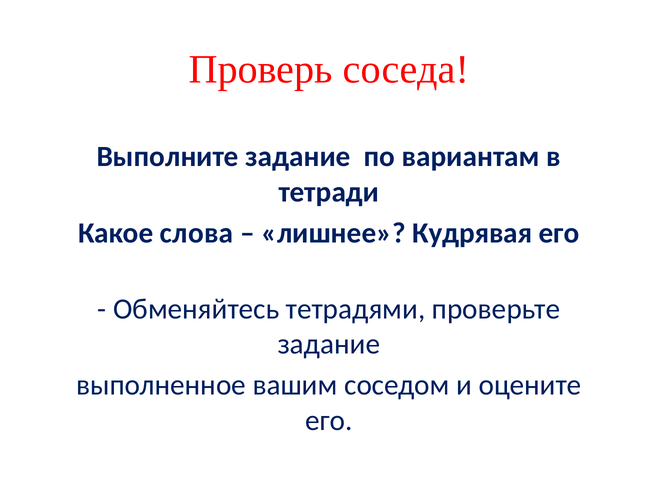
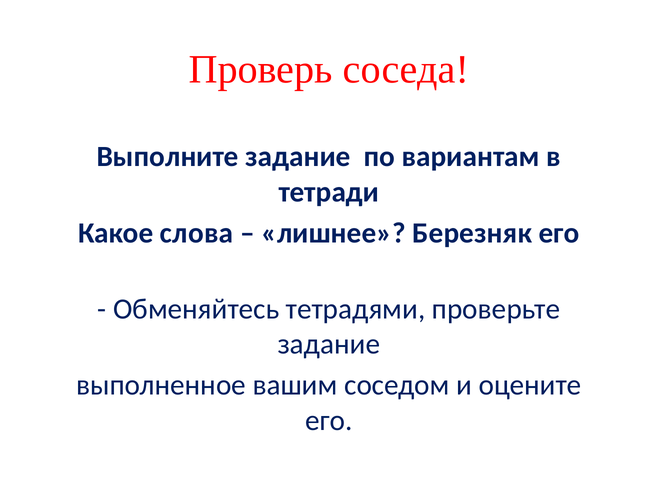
Кудрявая: Кудрявая -> Березняк (472, 233)
